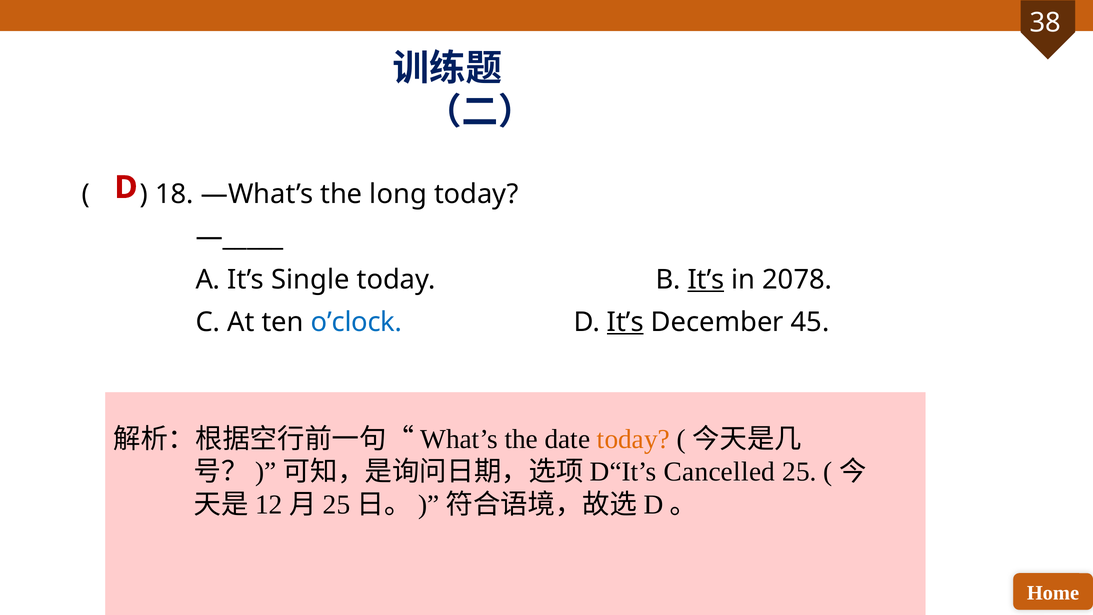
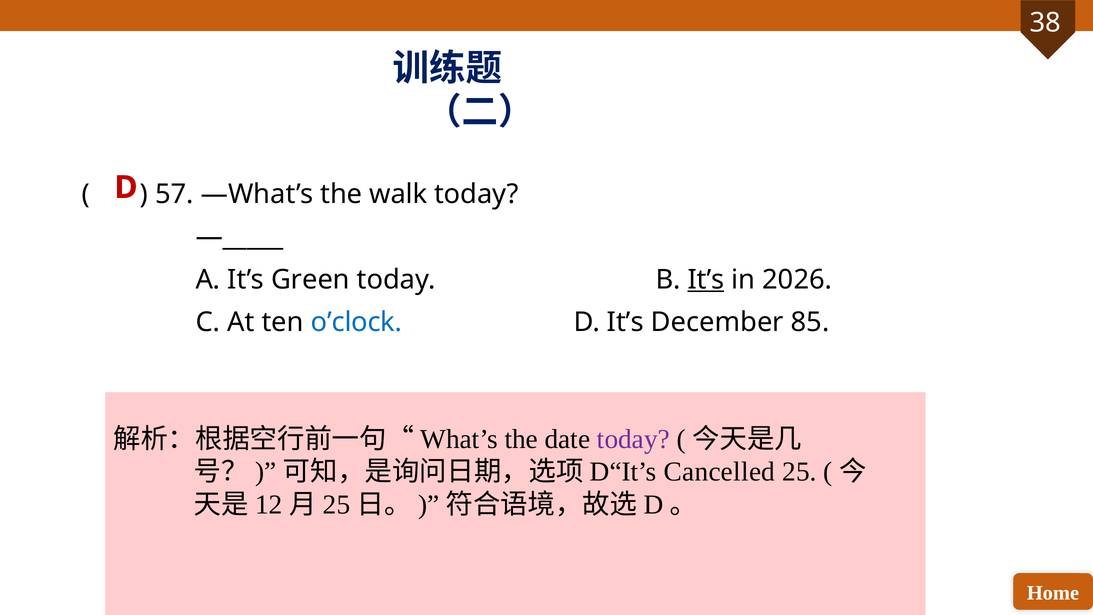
18: 18 -> 57 (174, 194)
long: long -> walk (398, 194)
Single: Single -> Green (310, 279)
2078: 2078 -> 2026 (797, 279)
It’s underline: present -> none (625, 322)
45: 45 -> 85 (810, 322)
today colour: orange -> purple (633, 439)
